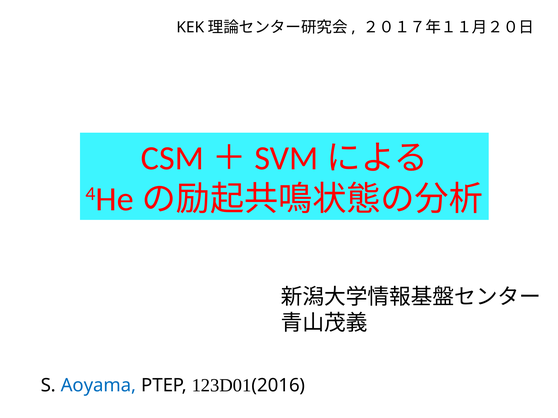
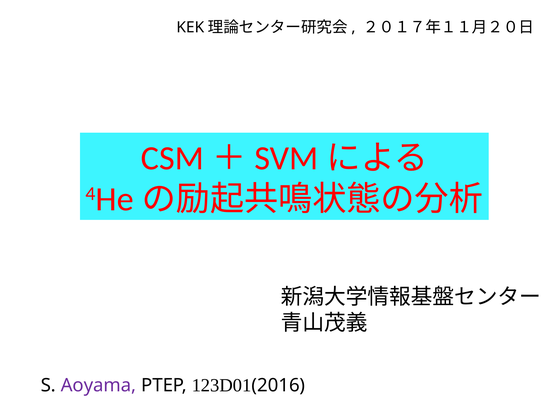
Aoyama colour: blue -> purple (98, 386)
